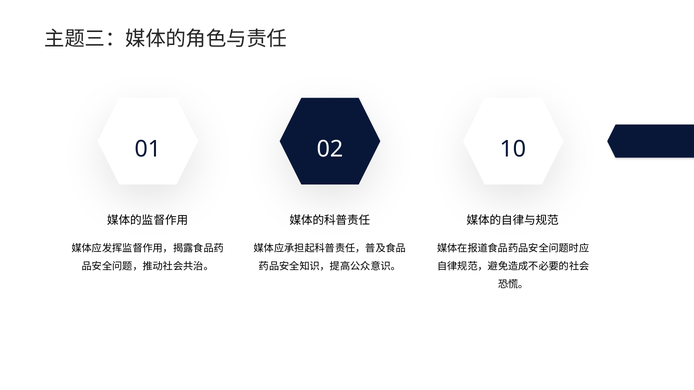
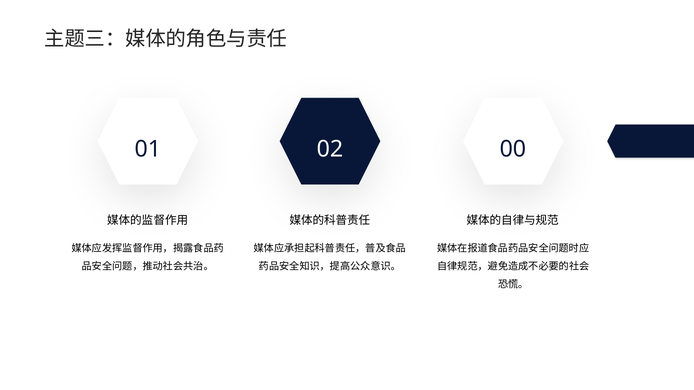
10: 10 -> 00 (513, 149)
